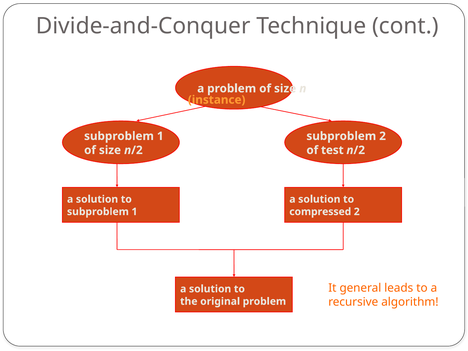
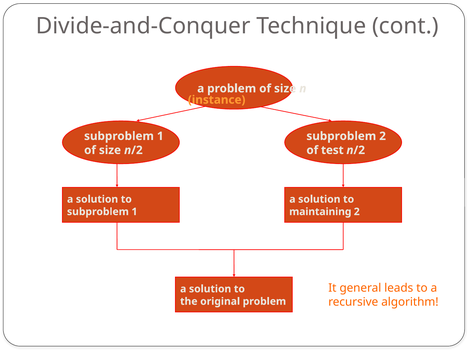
compressed: compressed -> maintaining (320, 212)
